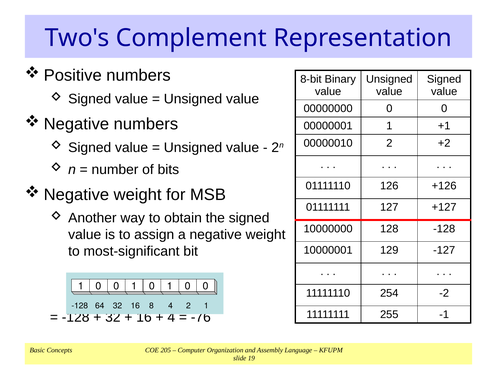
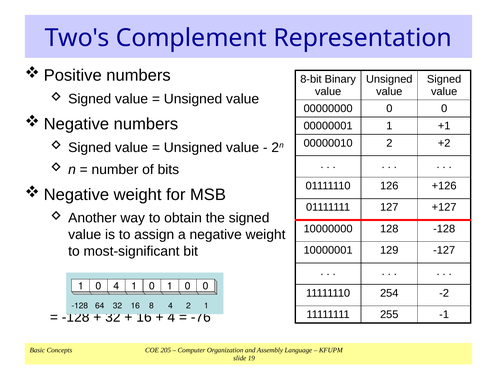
0: 0 -> 4 (116, 287)
